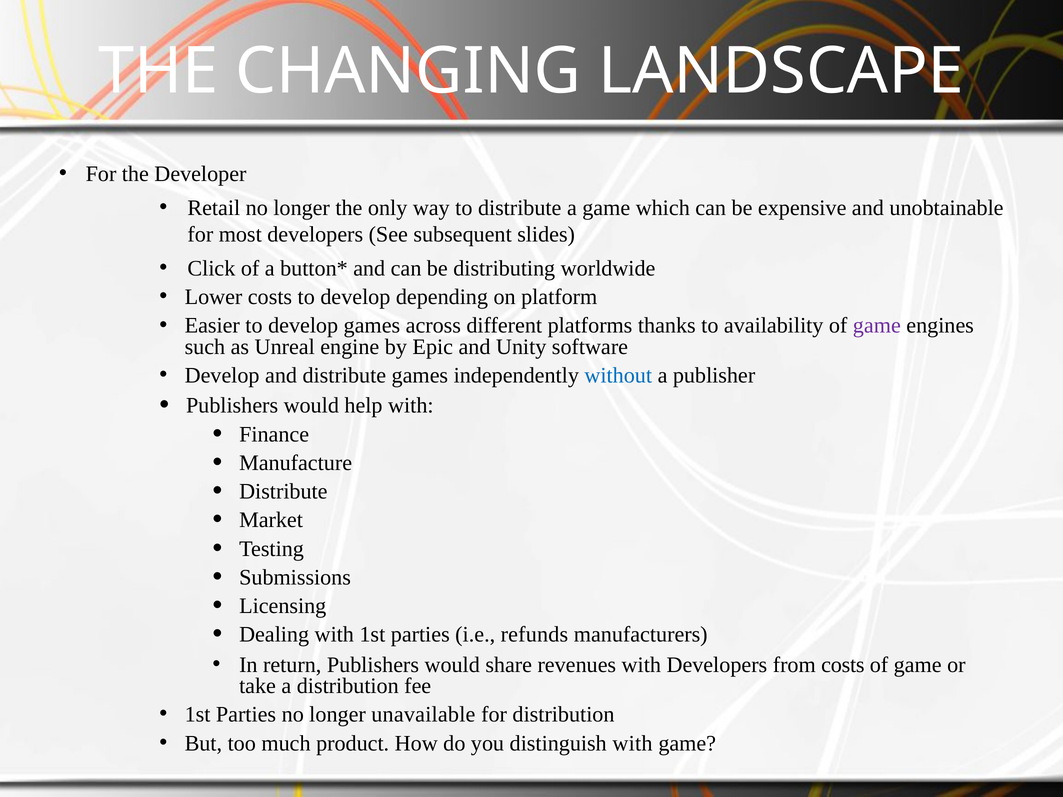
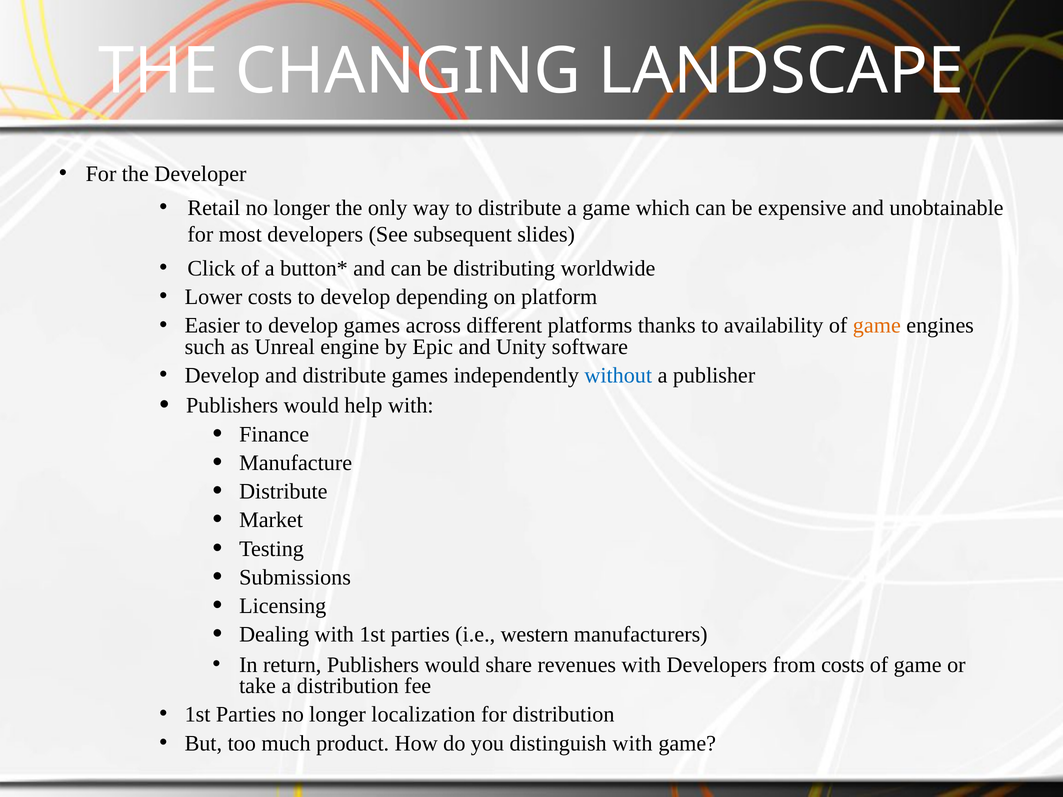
game colour: purple -> orange (877, 326)
refunds: refunds -> western (535, 635)
unavailable: unavailable -> localization (423, 715)
